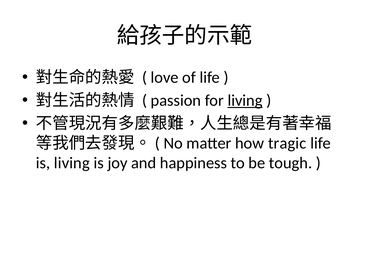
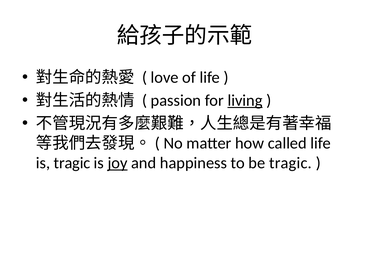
tragic: tragic -> called (287, 143)
is living: living -> tragic (72, 163)
joy underline: none -> present (117, 163)
be tough: tough -> tragic (290, 163)
